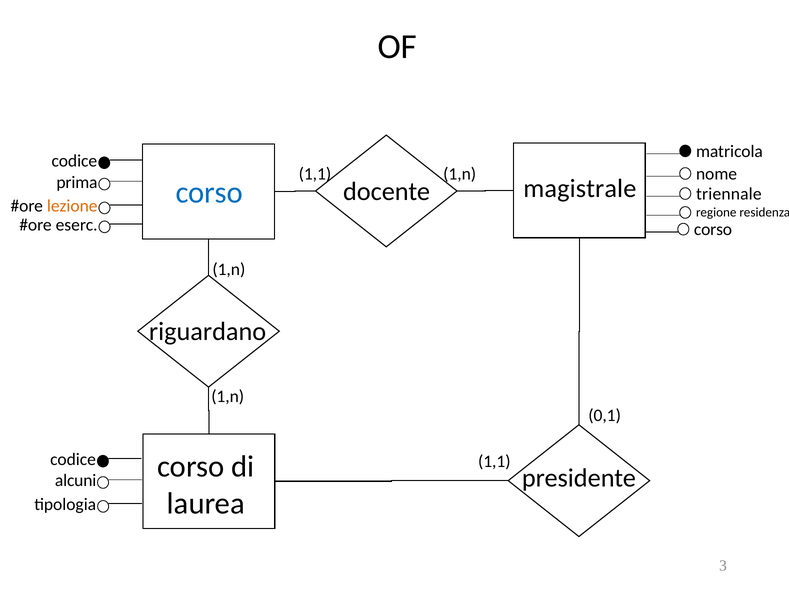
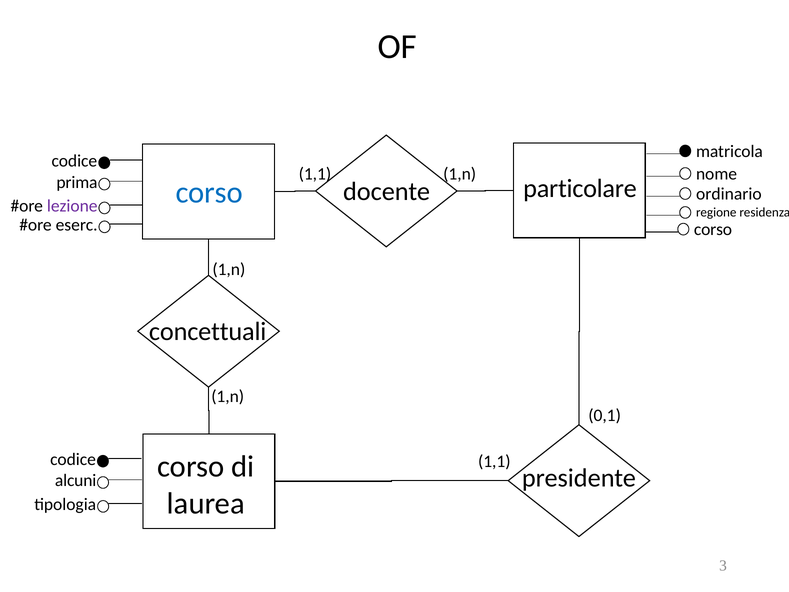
magistrale: magistrale -> particolare (580, 188)
triennale: triennale -> ordinario (729, 194)
lezione colour: orange -> purple (72, 206)
riguardano: riguardano -> concettuali (208, 331)
